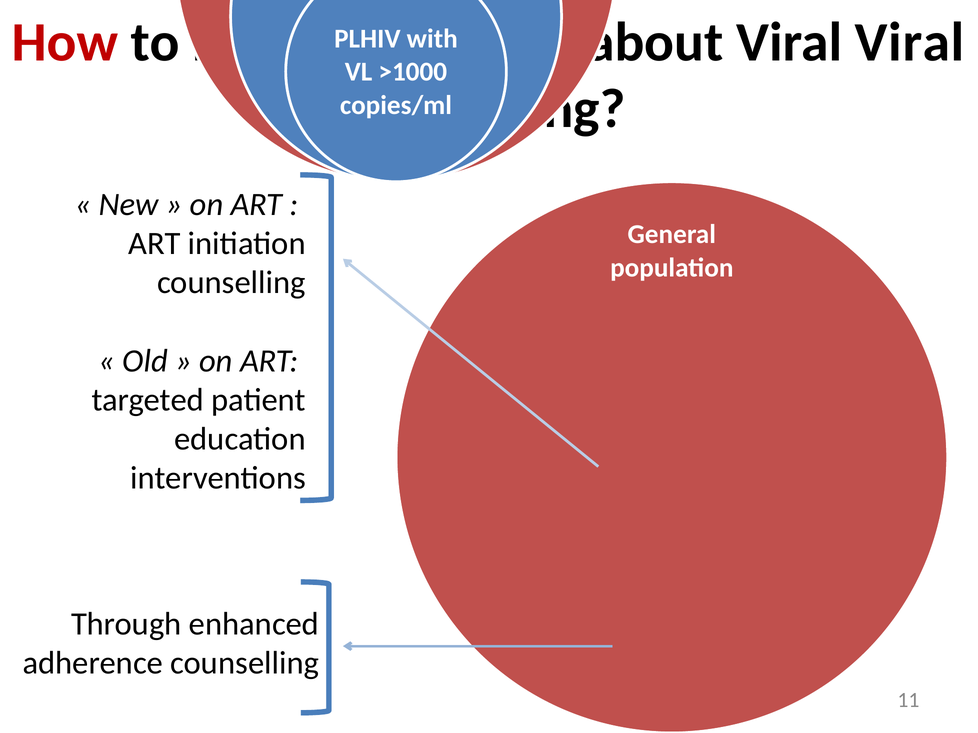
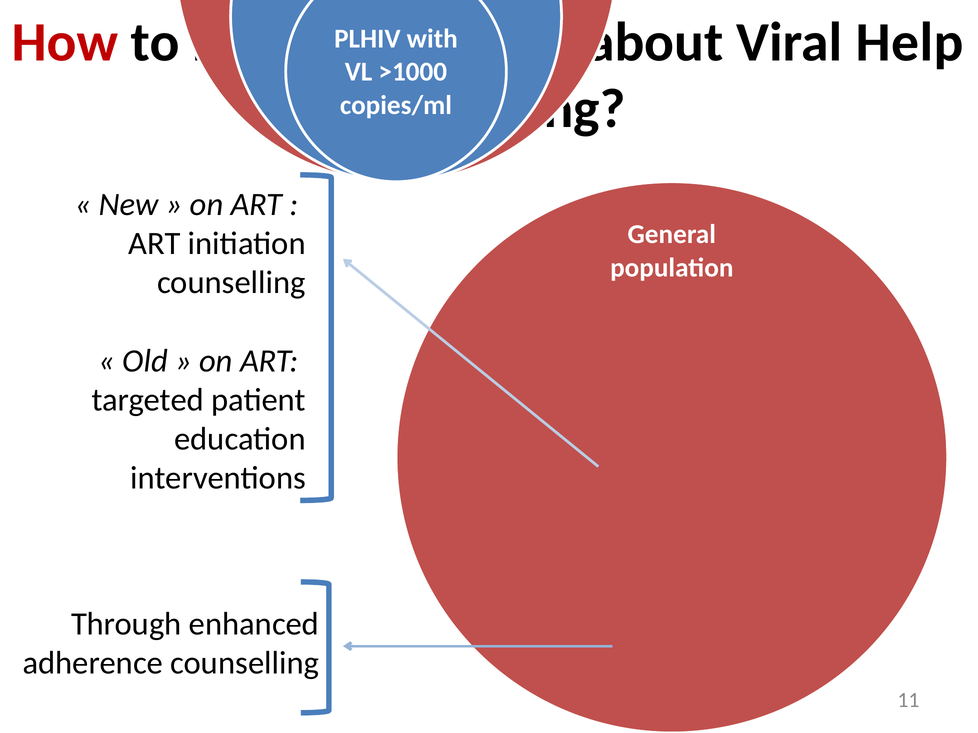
Viral Viral: Viral -> Help (910, 42)
